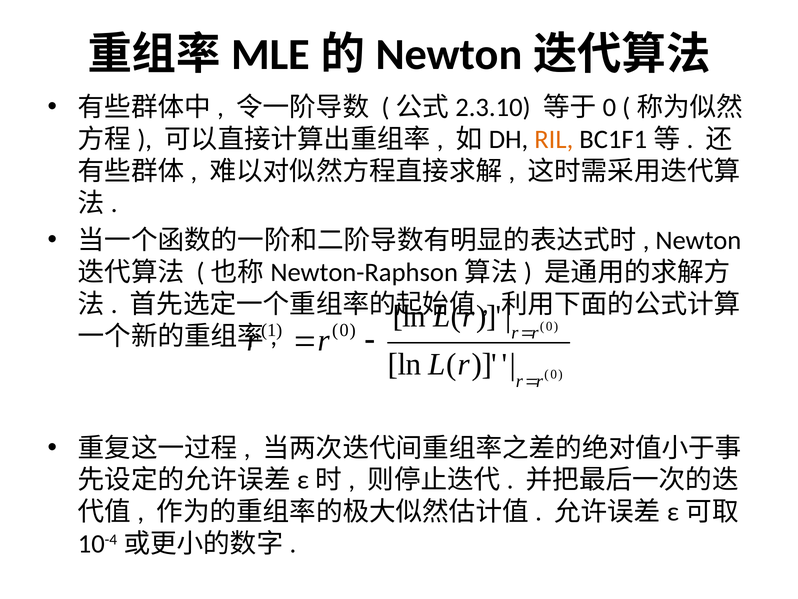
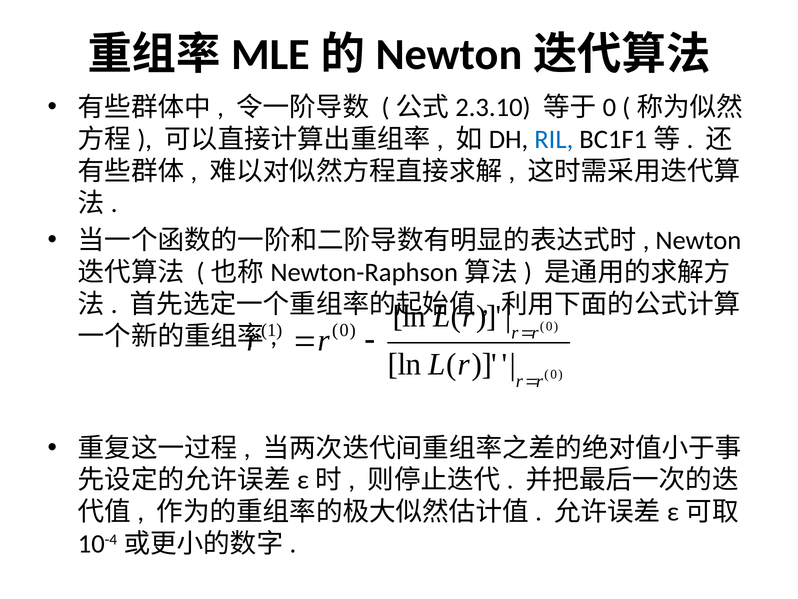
RIL colour: orange -> blue (554, 139)
